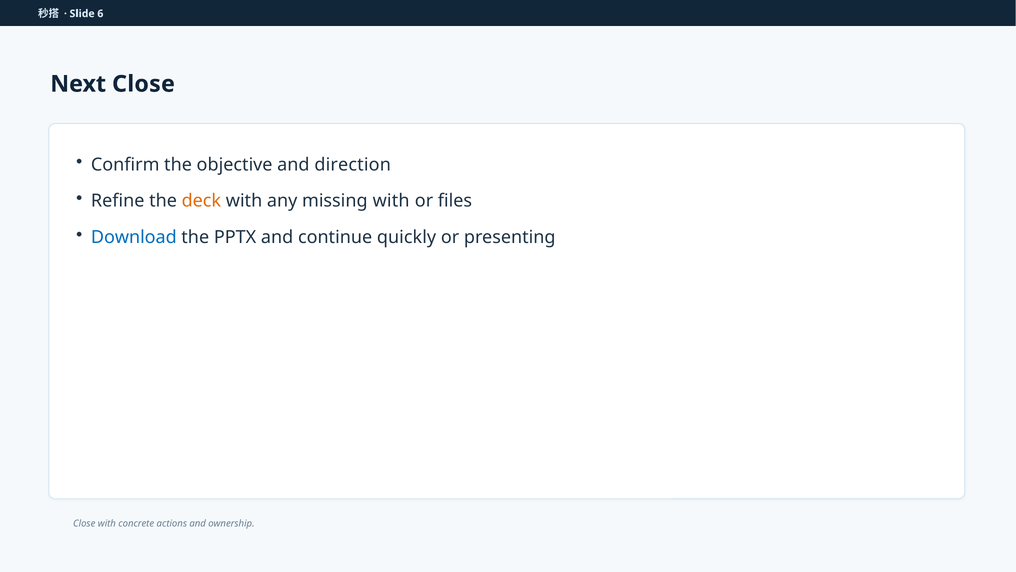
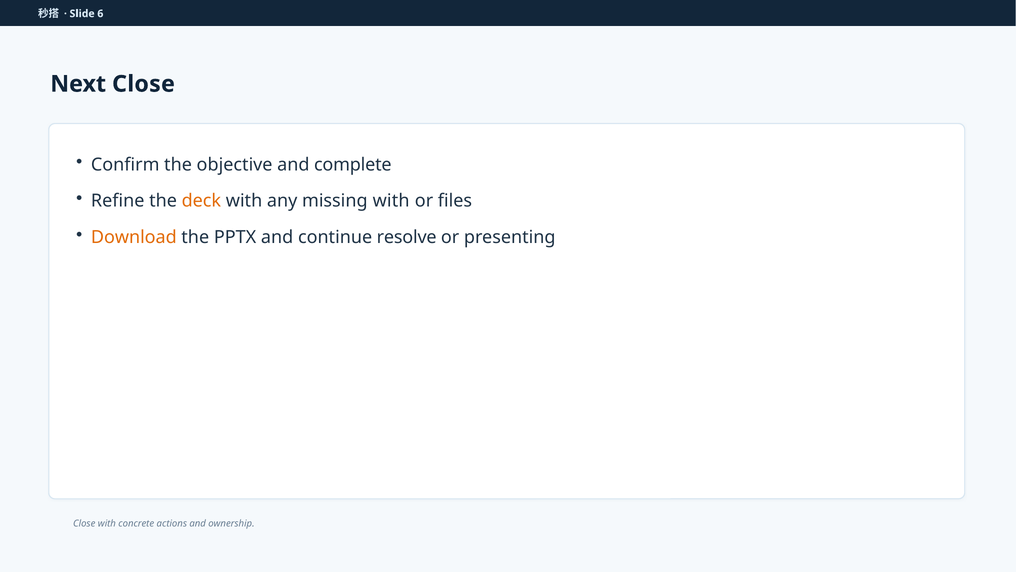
direction: direction -> complete (353, 164)
Download colour: blue -> orange (134, 237)
quickly: quickly -> resolve (407, 237)
